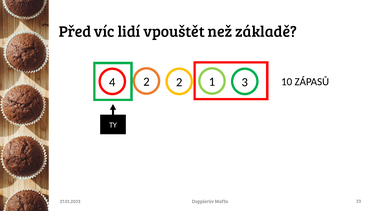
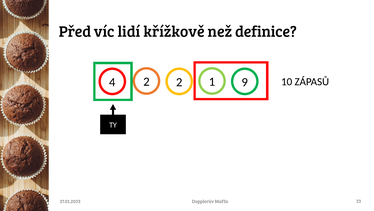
vpouštět: vpouštět -> křížkově (174, 32)
základě: základě -> definice (266, 32)
3: 3 -> 9 (245, 82)
